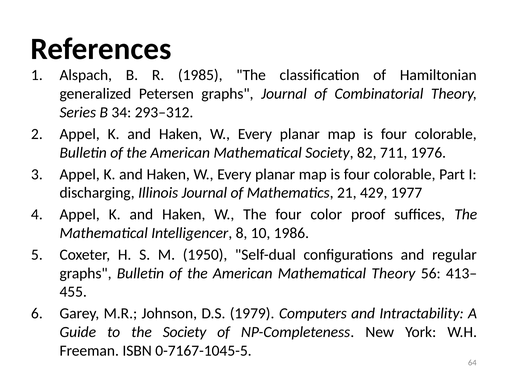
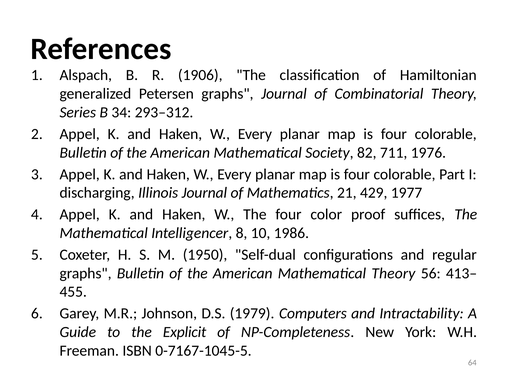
1985: 1985 -> 1906 (200, 75)
the Society: Society -> Explicit (185, 332)
